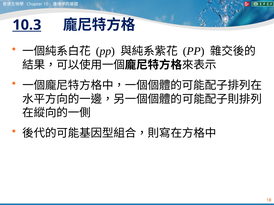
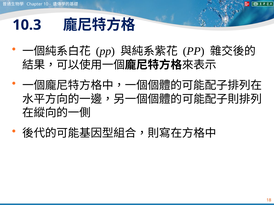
10.3 underline: present -> none (27, 25)
